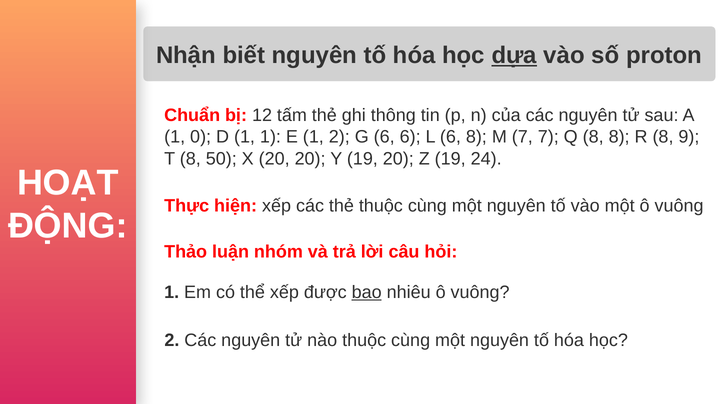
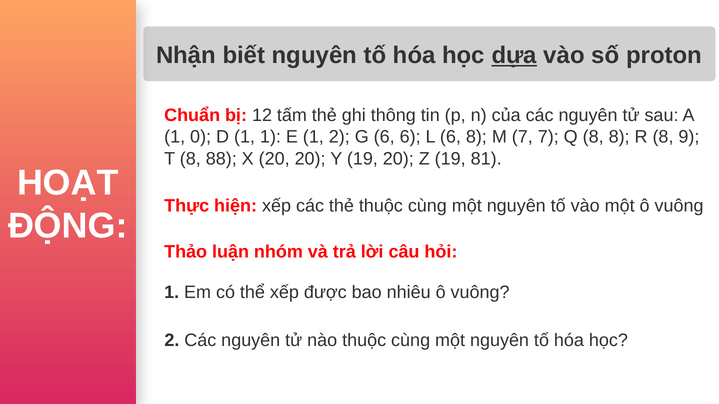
50: 50 -> 88 (221, 159)
24: 24 -> 81 (486, 159)
bao underline: present -> none (367, 292)
